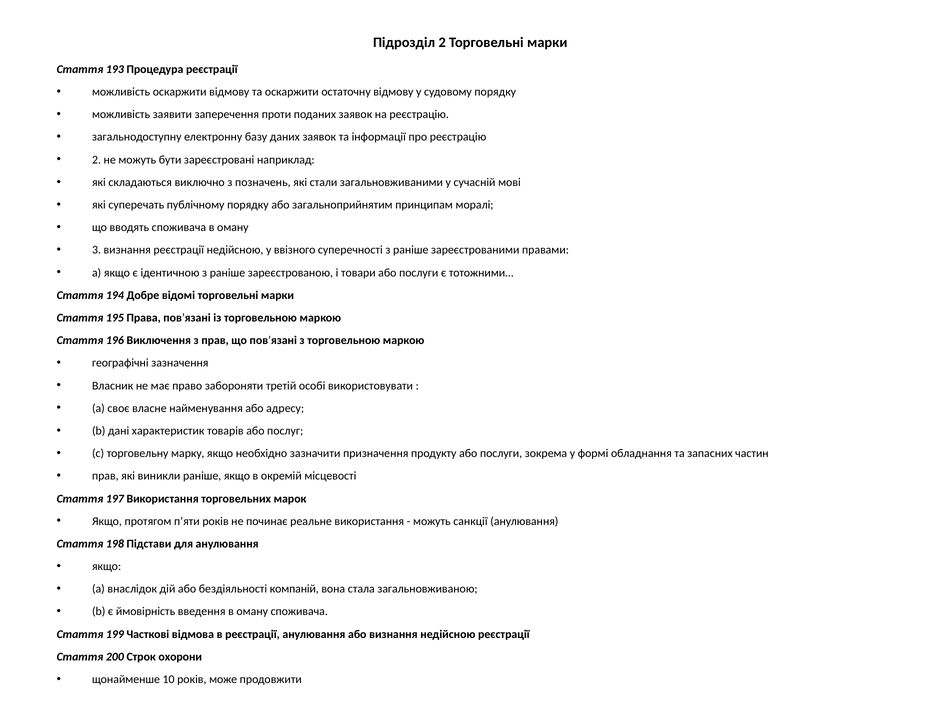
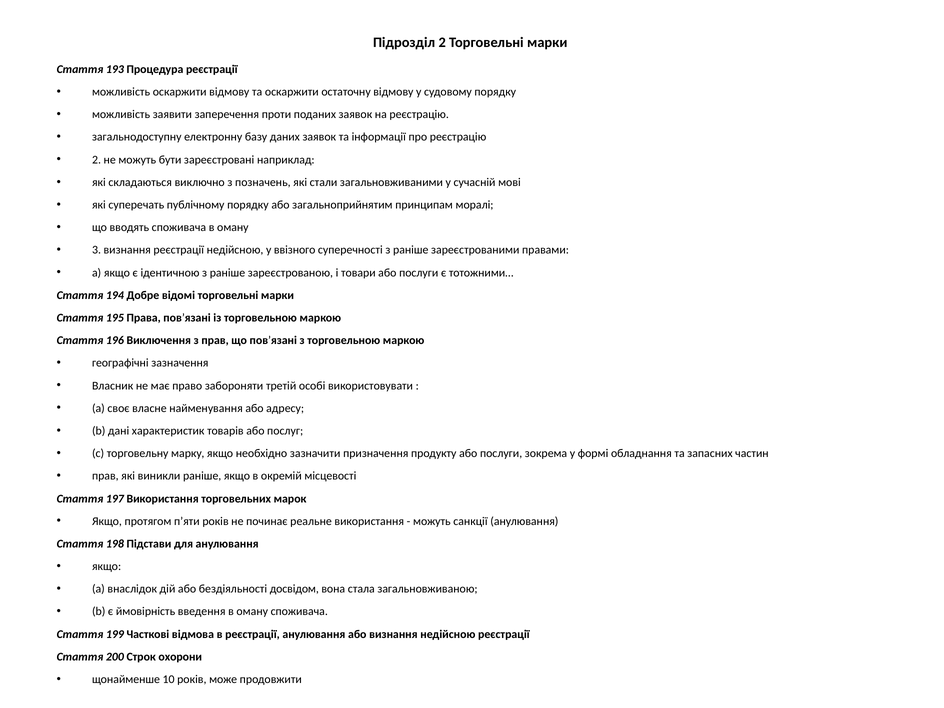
компаній: компаній -> досвідом (294, 589)
